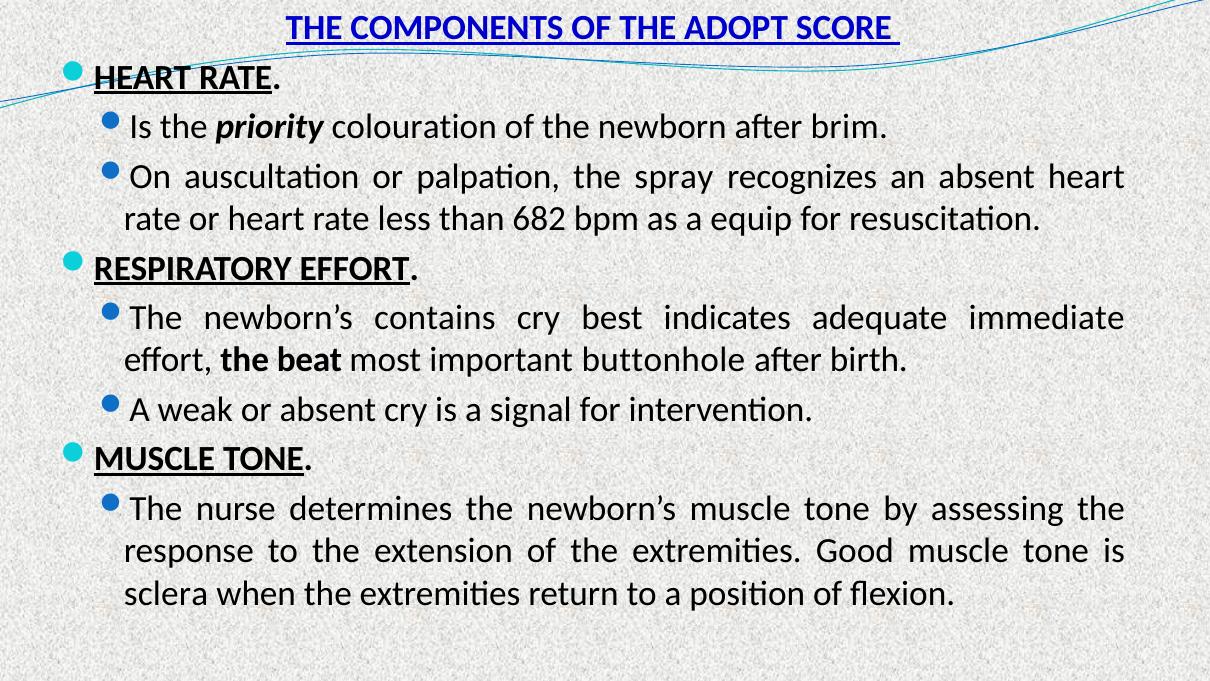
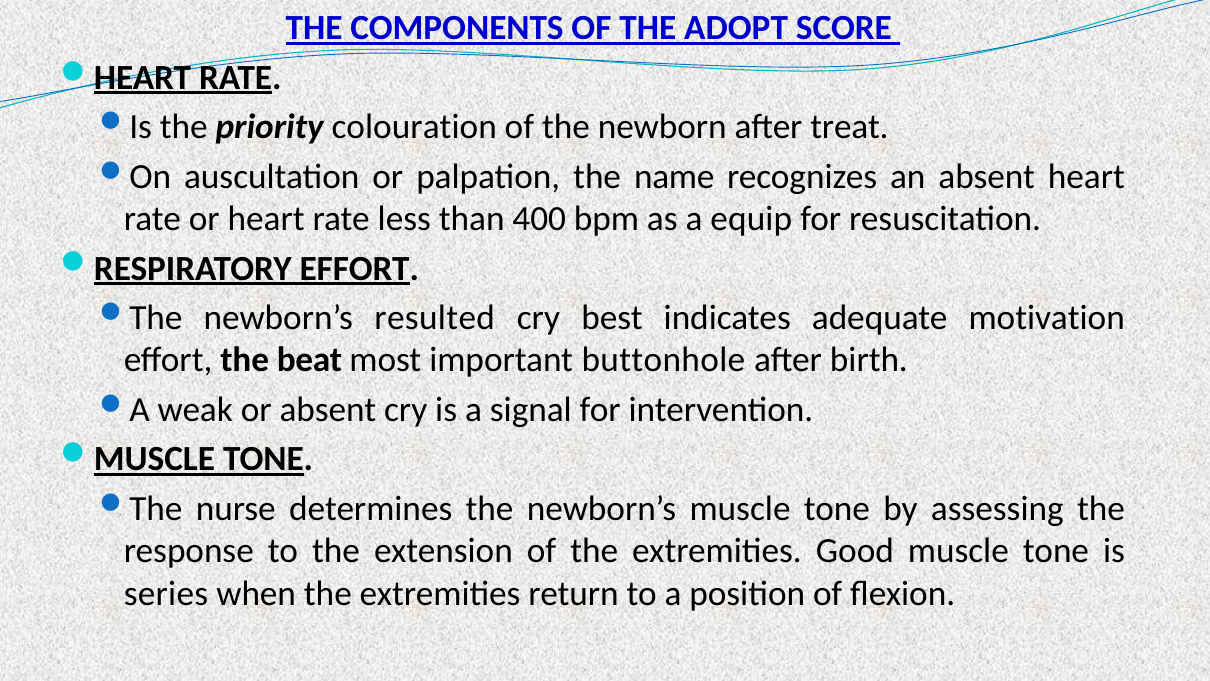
brim: brim -> treat (850, 127)
spray: spray -> name (674, 176)
682: 682 -> 400 (539, 219)
contains: contains -> resulted (435, 318)
immediate: immediate -> motivation (1047, 318)
sclera: sclera -> series (166, 593)
